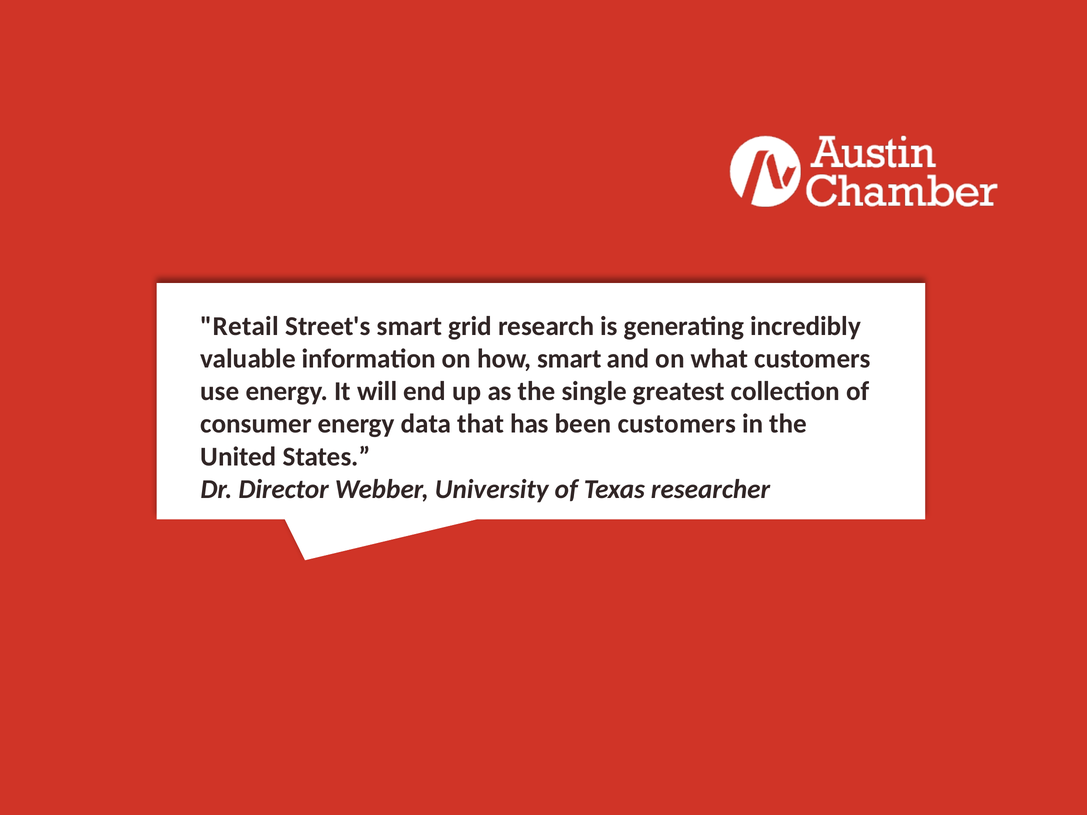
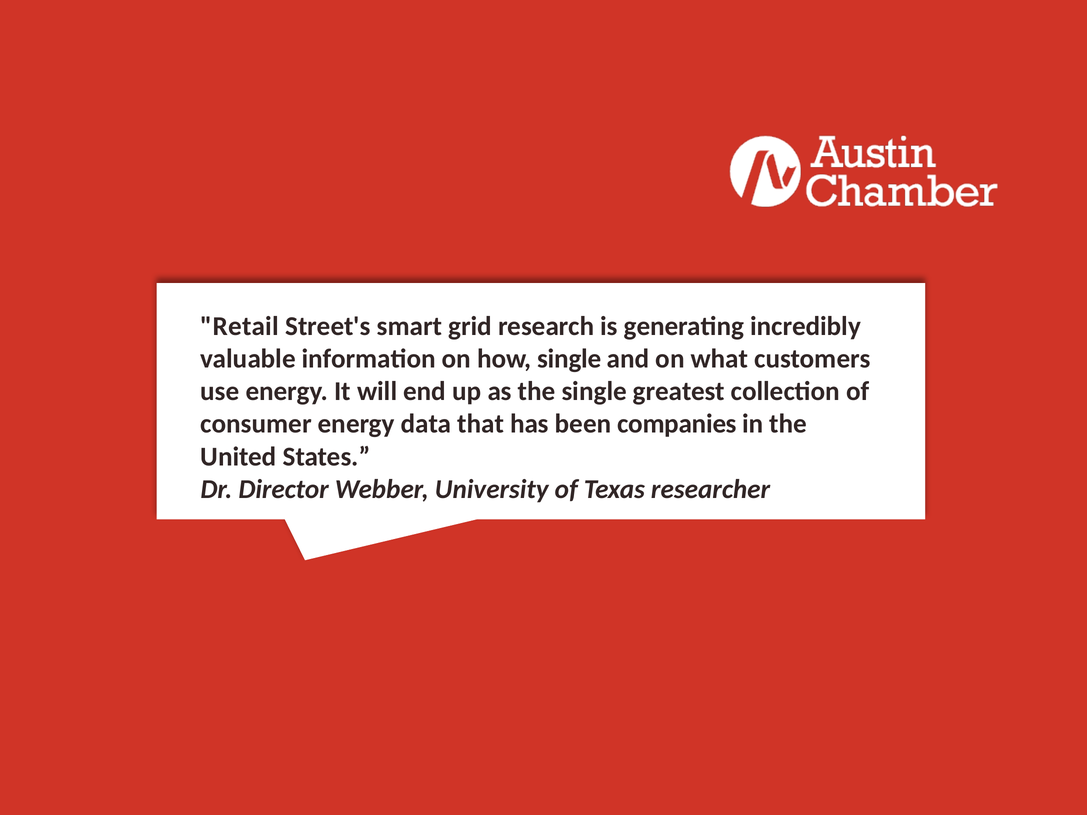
how smart: smart -> single (569, 359)
been customers: customers -> companies (677, 424)
